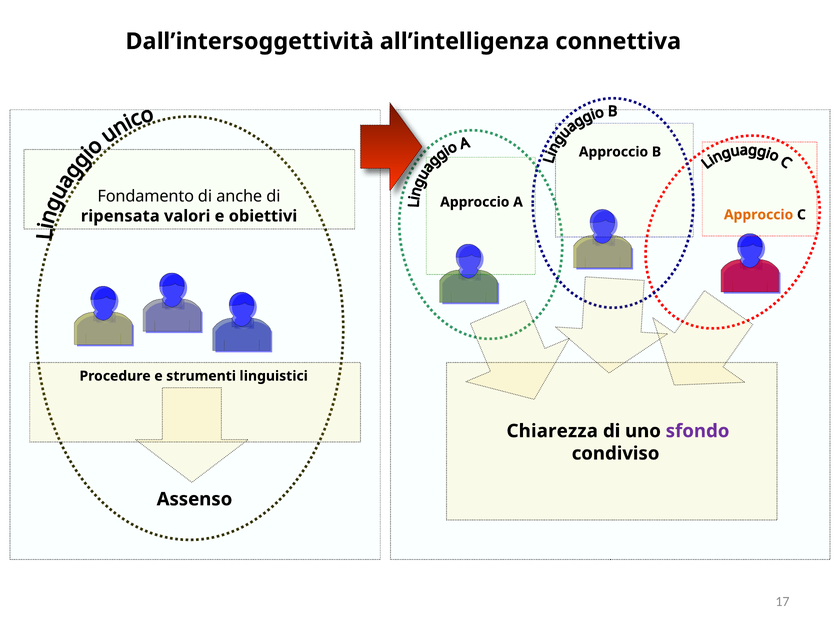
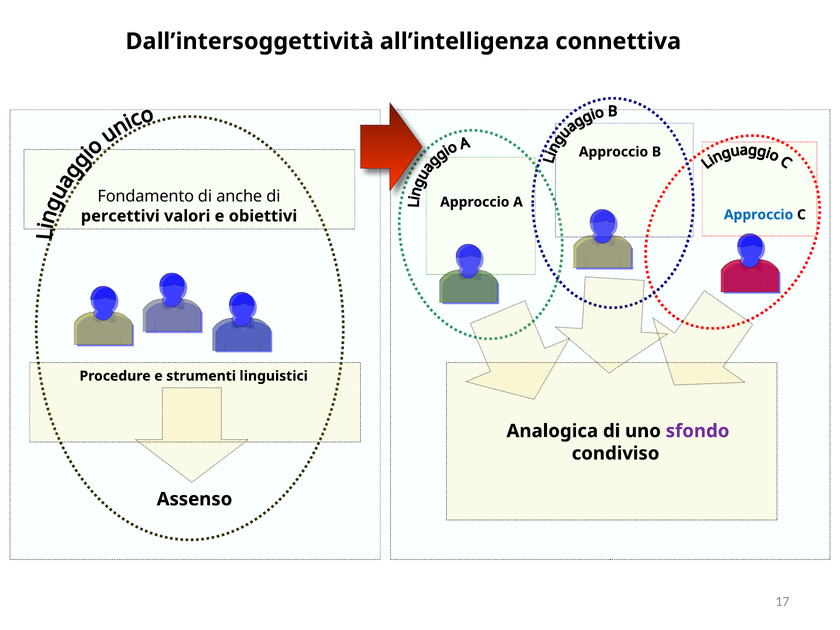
Approccio colour: orange -> blue (759, 215)
ripensata: ripensata -> percettivi (120, 216)
Chiarezza: Chiarezza -> Analogica (552, 431)
